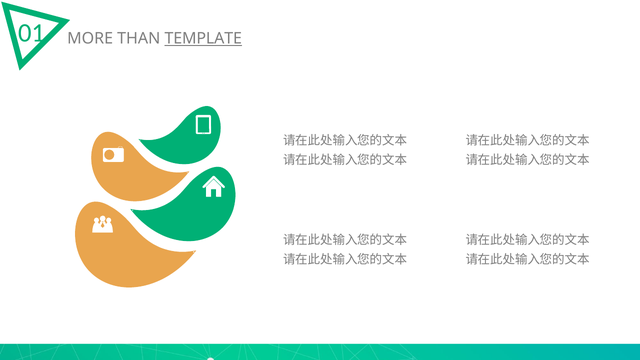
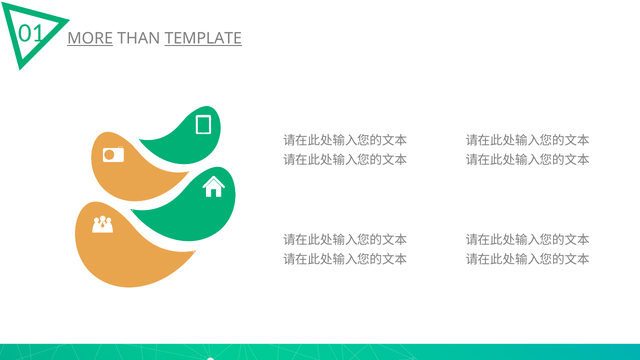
MORE underline: none -> present (90, 39)
